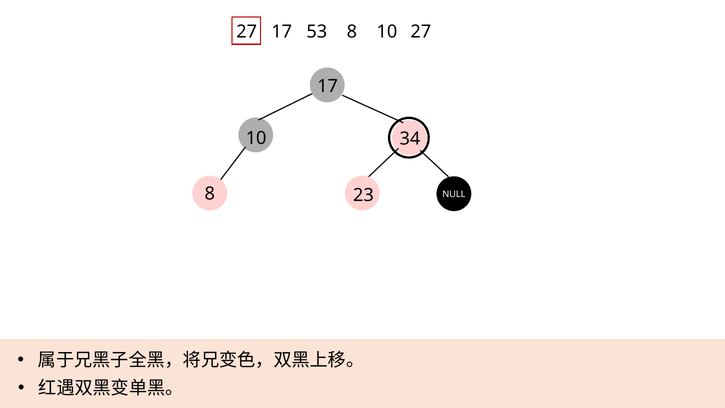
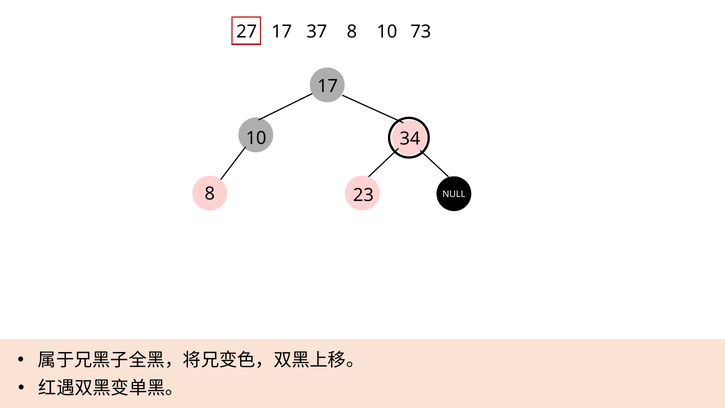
53: 53 -> 37 (317, 32)
10 27: 27 -> 73 (421, 32)
